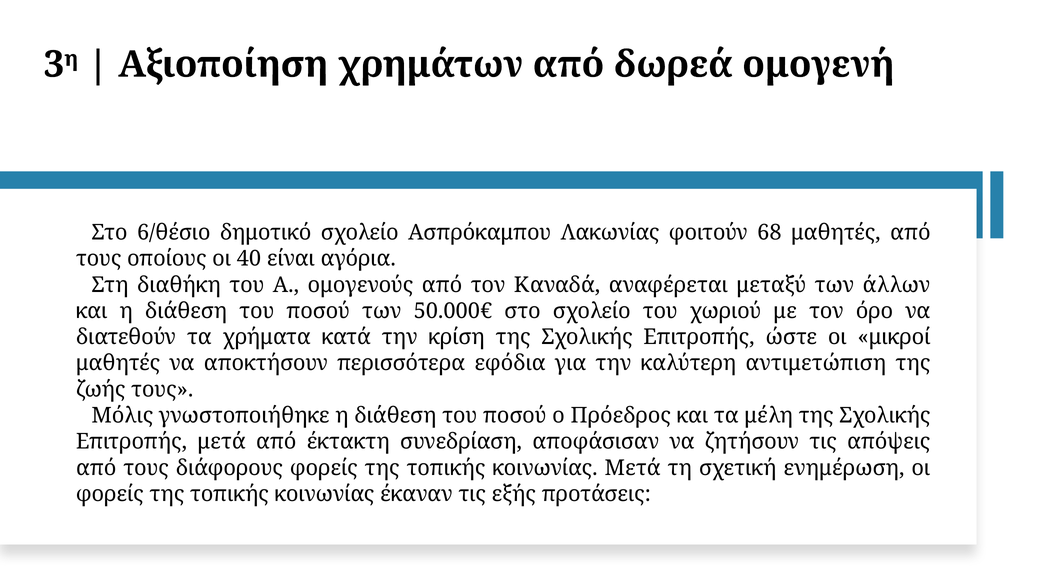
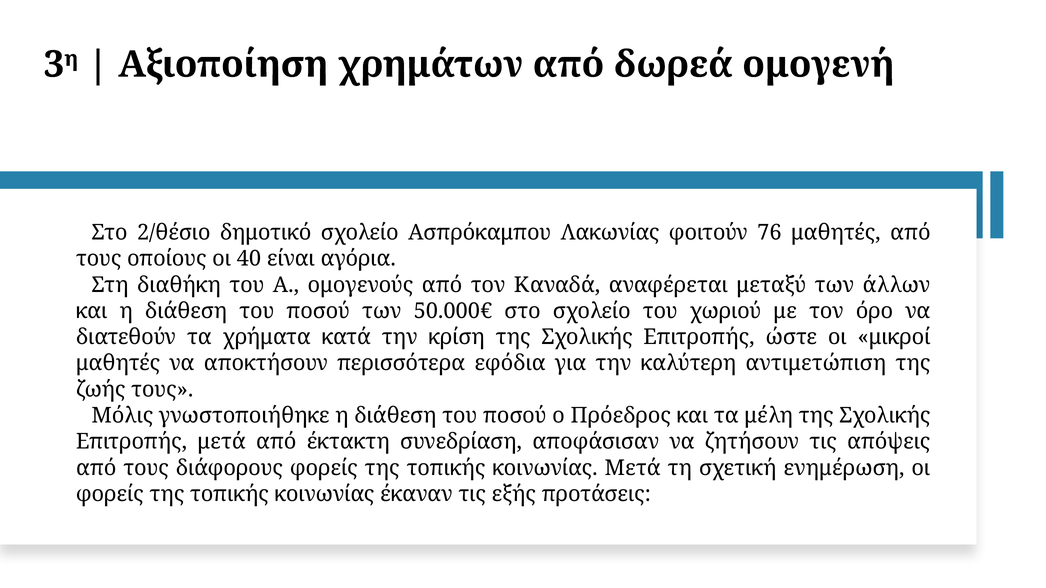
6/θέσιο: 6/θέσιο -> 2/θέσιο (174, 233)
68: 68 -> 76 (769, 233)
